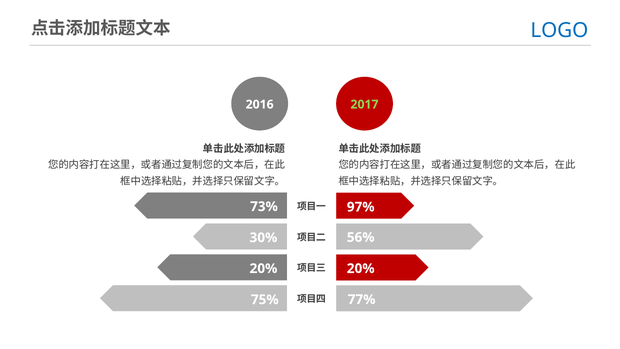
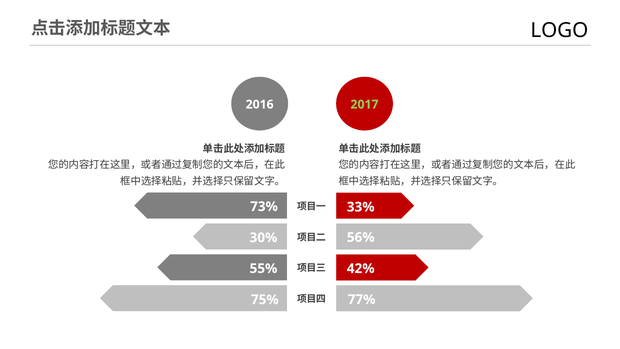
LOGO colour: blue -> black (559, 30)
97%: 97% -> 33% (361, 207)
20%: 20% -> 55% (263, 268)
20%: 20% -> 42% (361, 268)
